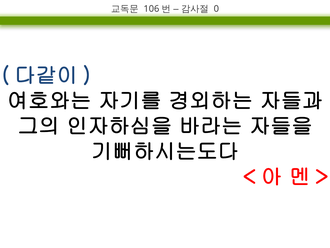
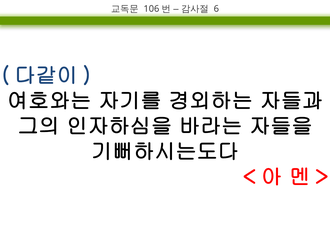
0: 0 -> 6 (216, 9)
